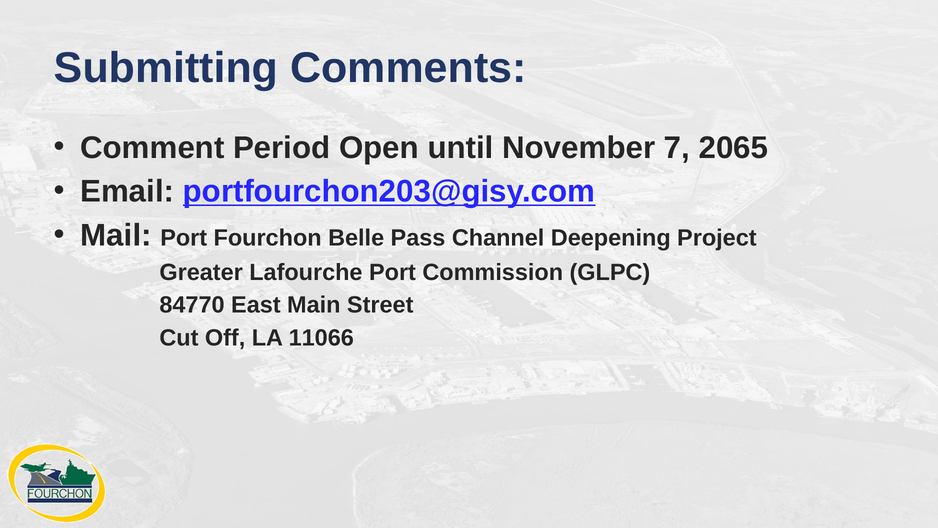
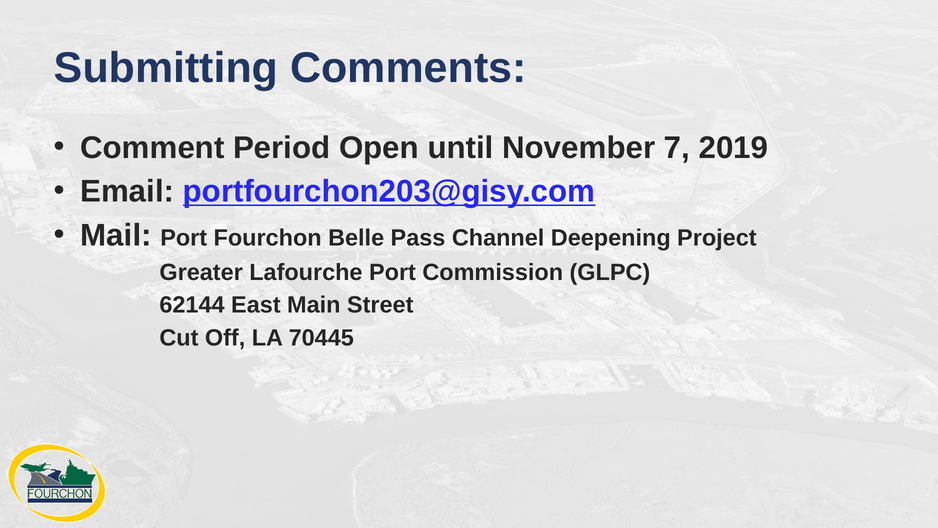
2065: 2065 -> 2019 (733, 148)
84770: 84770 -> 62144 (192, 305)
11066: 11066 -> 70445 (321, 338)
